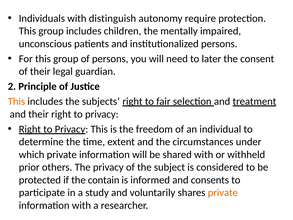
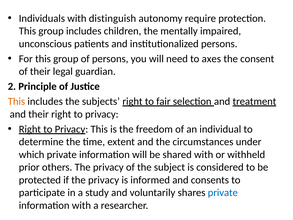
later: later -> axes (211, 59)
if the contain: contain -> privacy (104, 180)
private colour: orange -> blue (223, 192)
